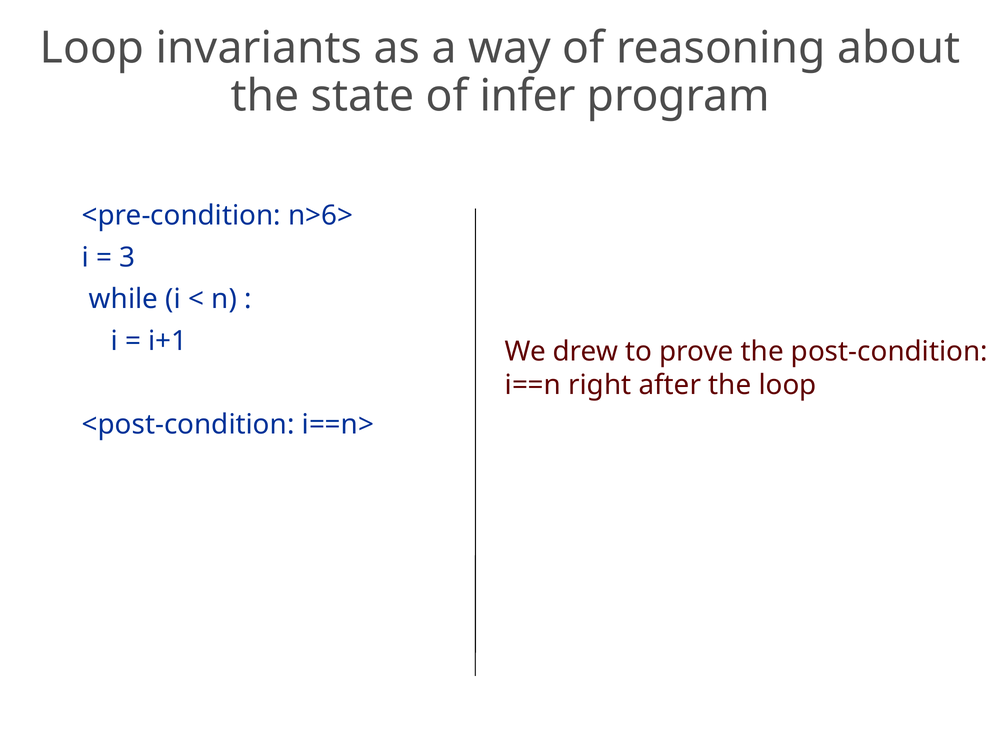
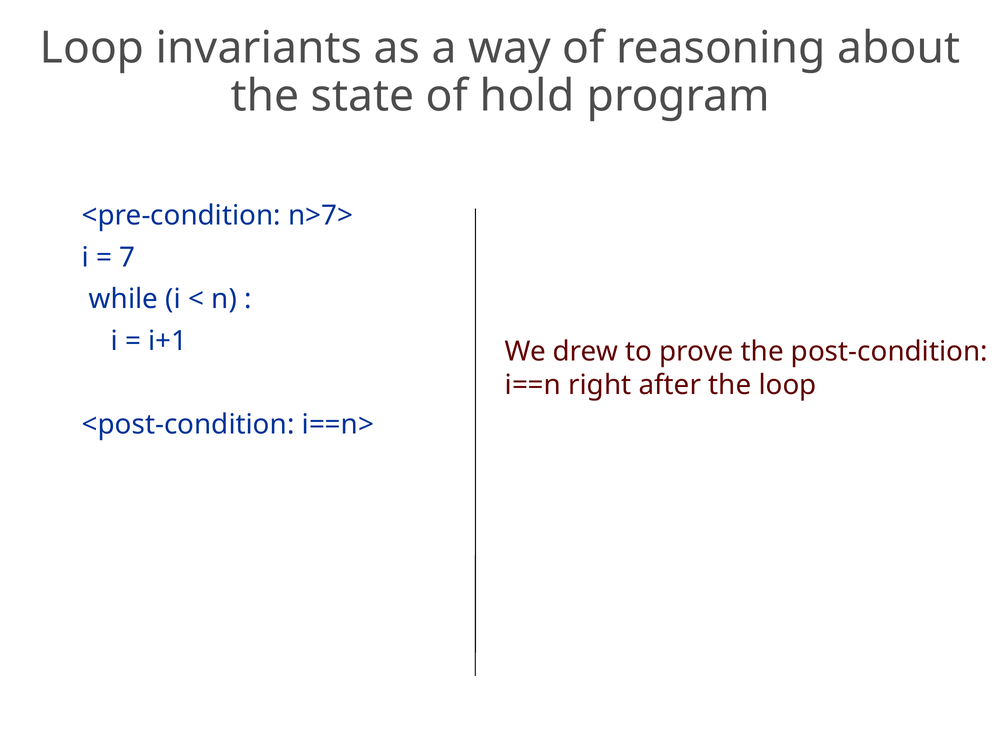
infer: infer -> hold (527, 96)
n>6>: n>6> -> n>7> (321, 216)
3: 3 -> 7 (127, 257)
